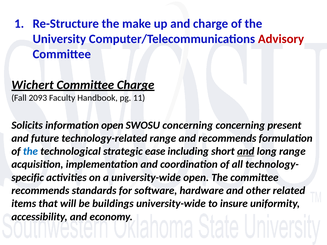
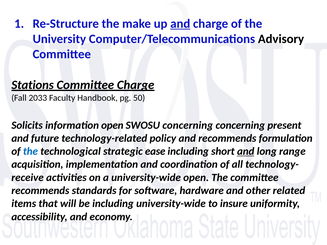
and underline: none -> present (180, 24)
Advisory colour: red -> black (281, 39)
Wichert: Wichert -> Stations (33, 85)
2093: 2093 -> 2033 (38, 98)
11: 11 -> 50 (139, 98)
technology-related range: range -> policy (163, 138)
specific: specific -> receive (28, 178)
be buildings: buildings -> including (113, 204)
